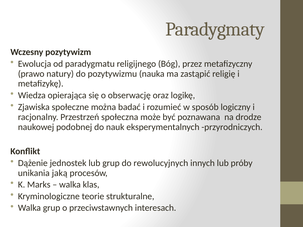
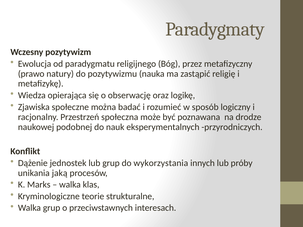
rewolucyjnych: rewolucyjnych -> wykorzystania (161, 163)
